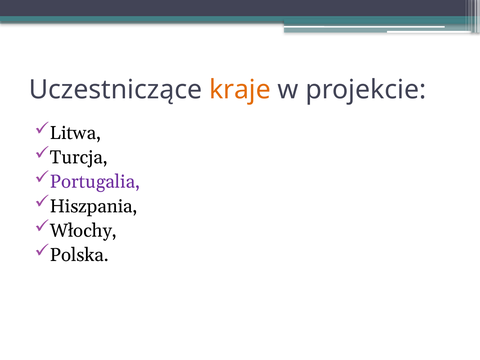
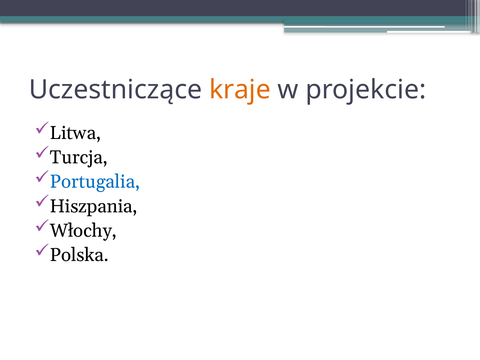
Portugalia colour: purple -> blue (95, 182)
